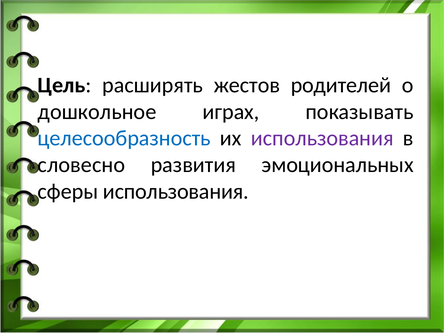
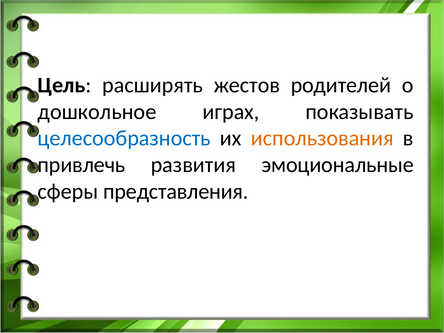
использования colour: purple -> orange (322, 138)
словесно: словесно -> привлечь (81, 165)
эмоциональных: эмоциональных -> эмоциональные (338, 165)
сферы использования: использования -> представления (176, 192)
